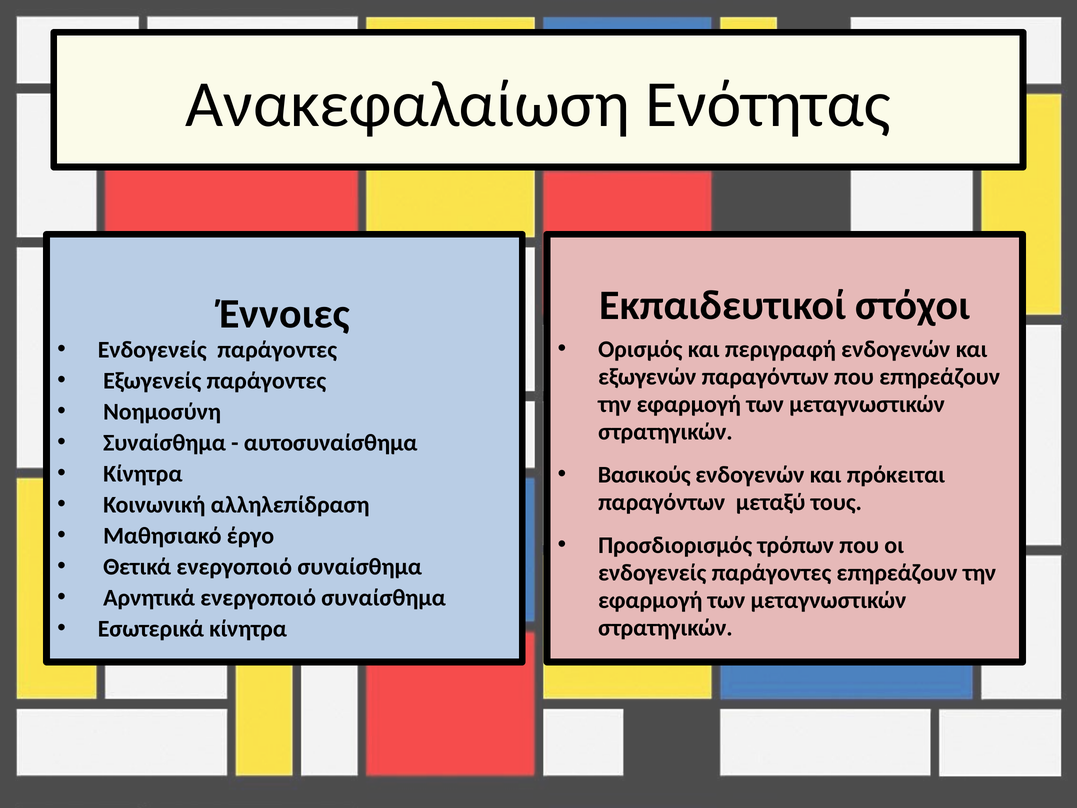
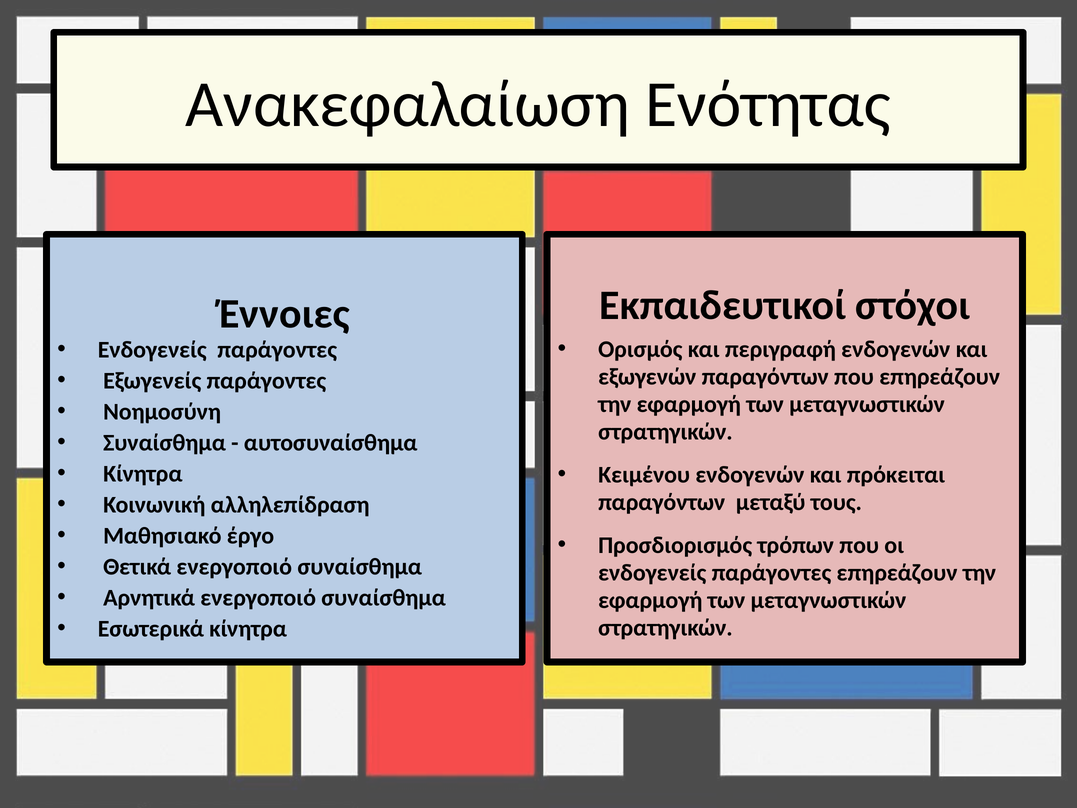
Βασικούς: Βασικούς -> Κειμένου (644, 475)
